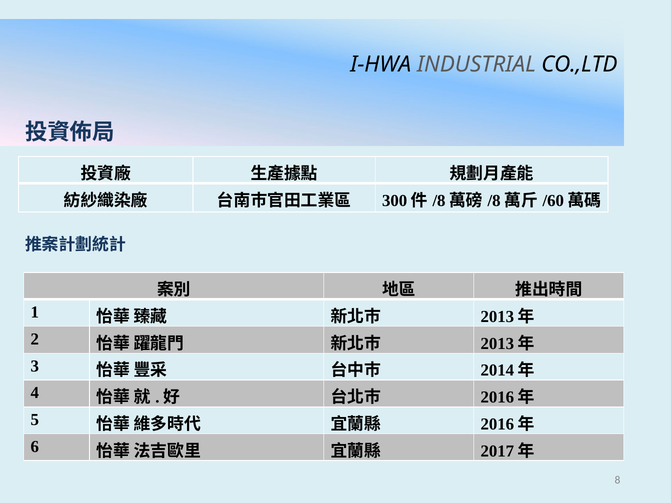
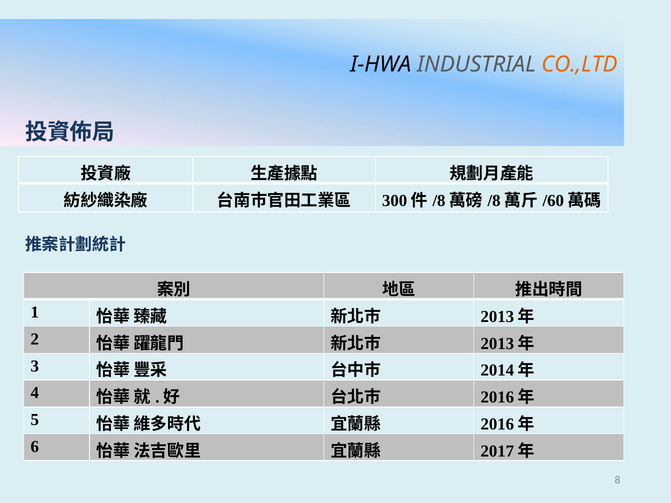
CO.,LTD colour: black -> orange (579, 64)
